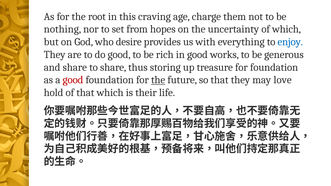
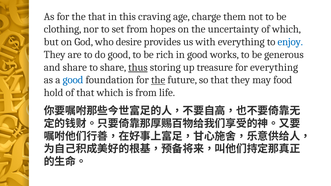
the root: root -> that (97, 17)
nothing: nothing -> clothing (63, 29)
thus underline: none -> present (138, 67)
for foundation: foundation -> everything (274, 67)
good colour: red -> blue (73, 80)
love: love -> food (283, 80)
is their: their -> from (146, 93)
